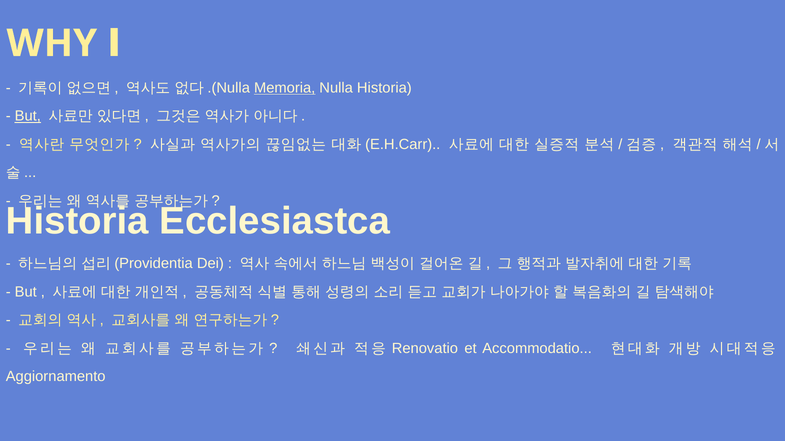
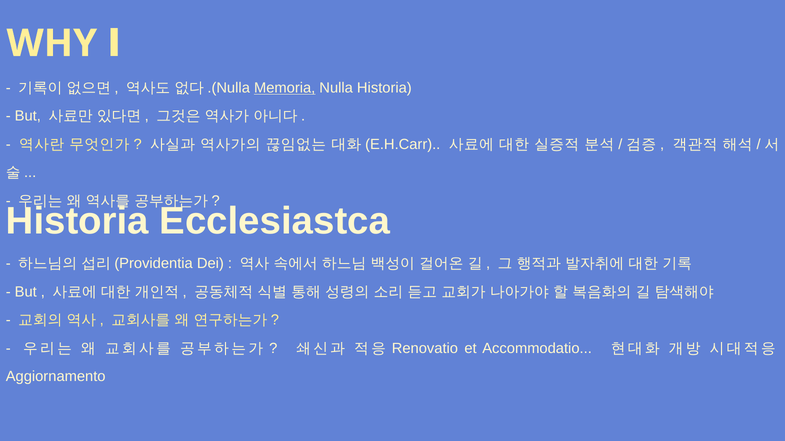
But underline: present -> none (28, 116)
